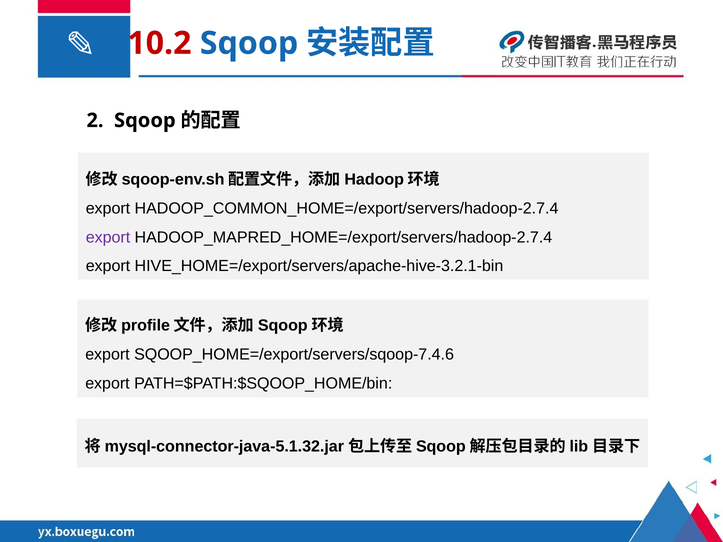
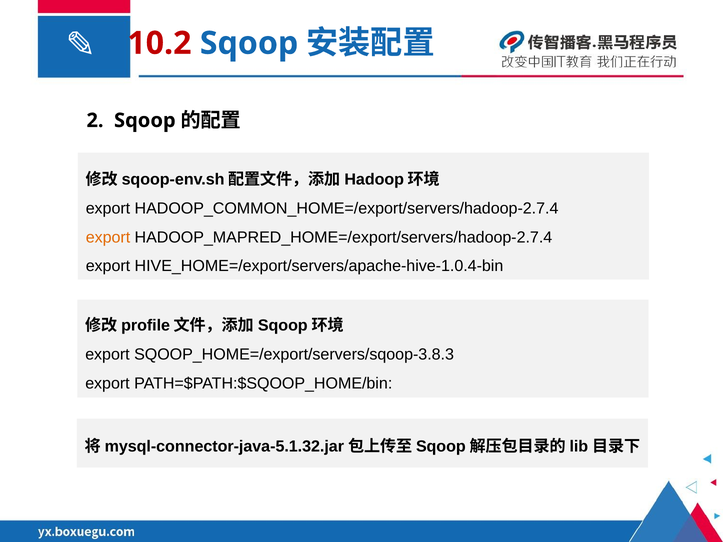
export colour: purple -> orange (108, 237)
HIVE_HOME=/export/servers/apache-hive-3.2.1-bin: HIVE_HOME=/export/servers/apache-hive-3.2.1-bin -> HIVE_HOME=/export/servers/apache-hive-1.0.4-bin (319, 266)
SQOOP_HOME=/export/servers/sqoop-7.4.6: SQOOP_HOME=/export/servers/sqoop-7.4.6 -> SQOOP_HOME=/export/servers/sqoop-3.8.3 (294, 355)
